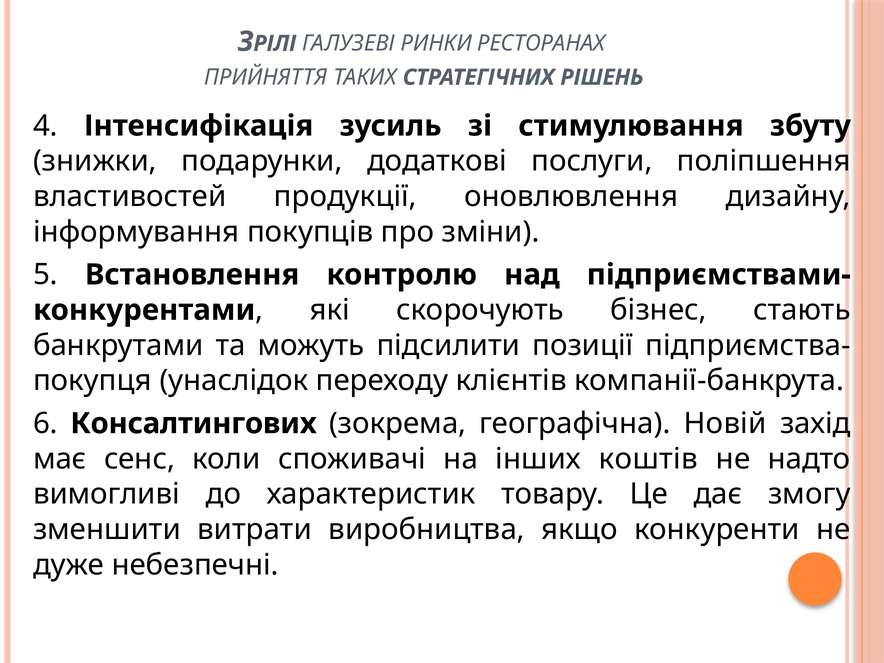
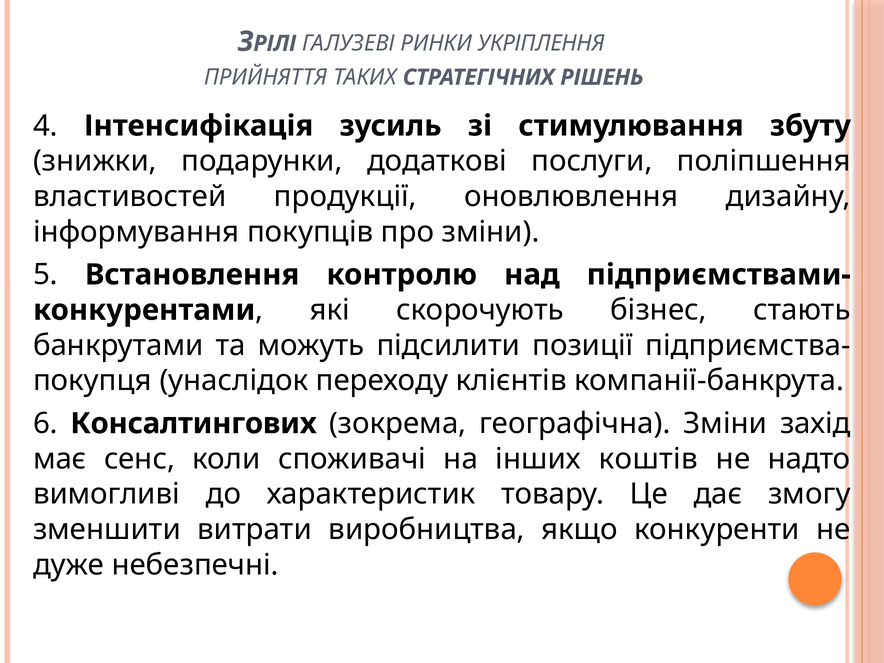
РЕСТОРАНАХ: РЕСТОРАНАХ -> УКРІПЛЕННЯ (541, 43)
географічна Новій: Новій -> Зміни (725, 424)
